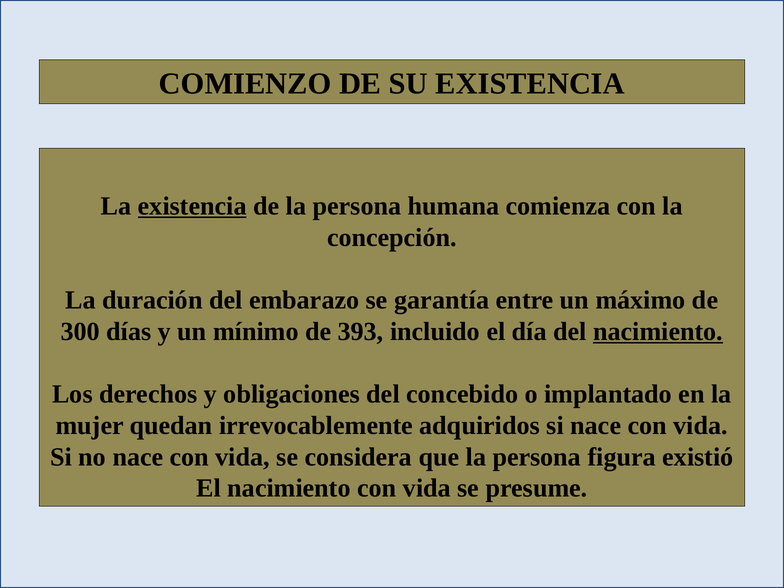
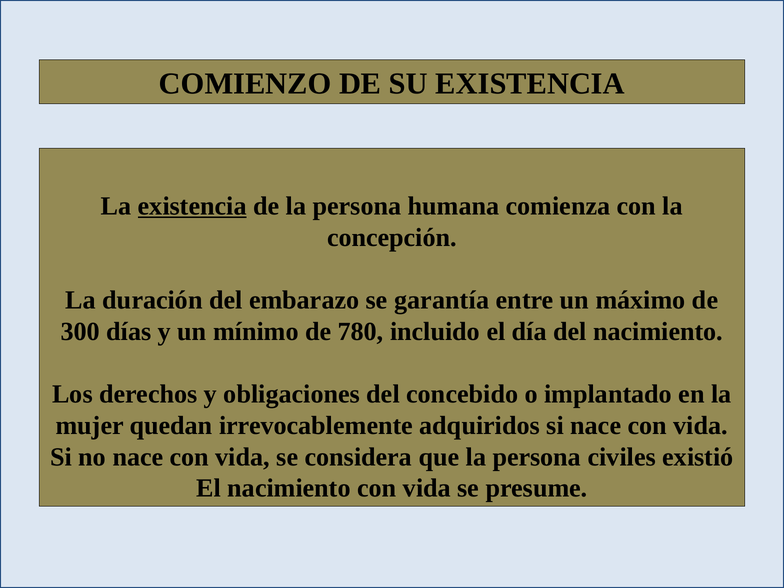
393: 393 -> 780 (361, 331)
nacimiento underline: present -> none (658, 331)
figura: figura -> civiles (622, 457)
